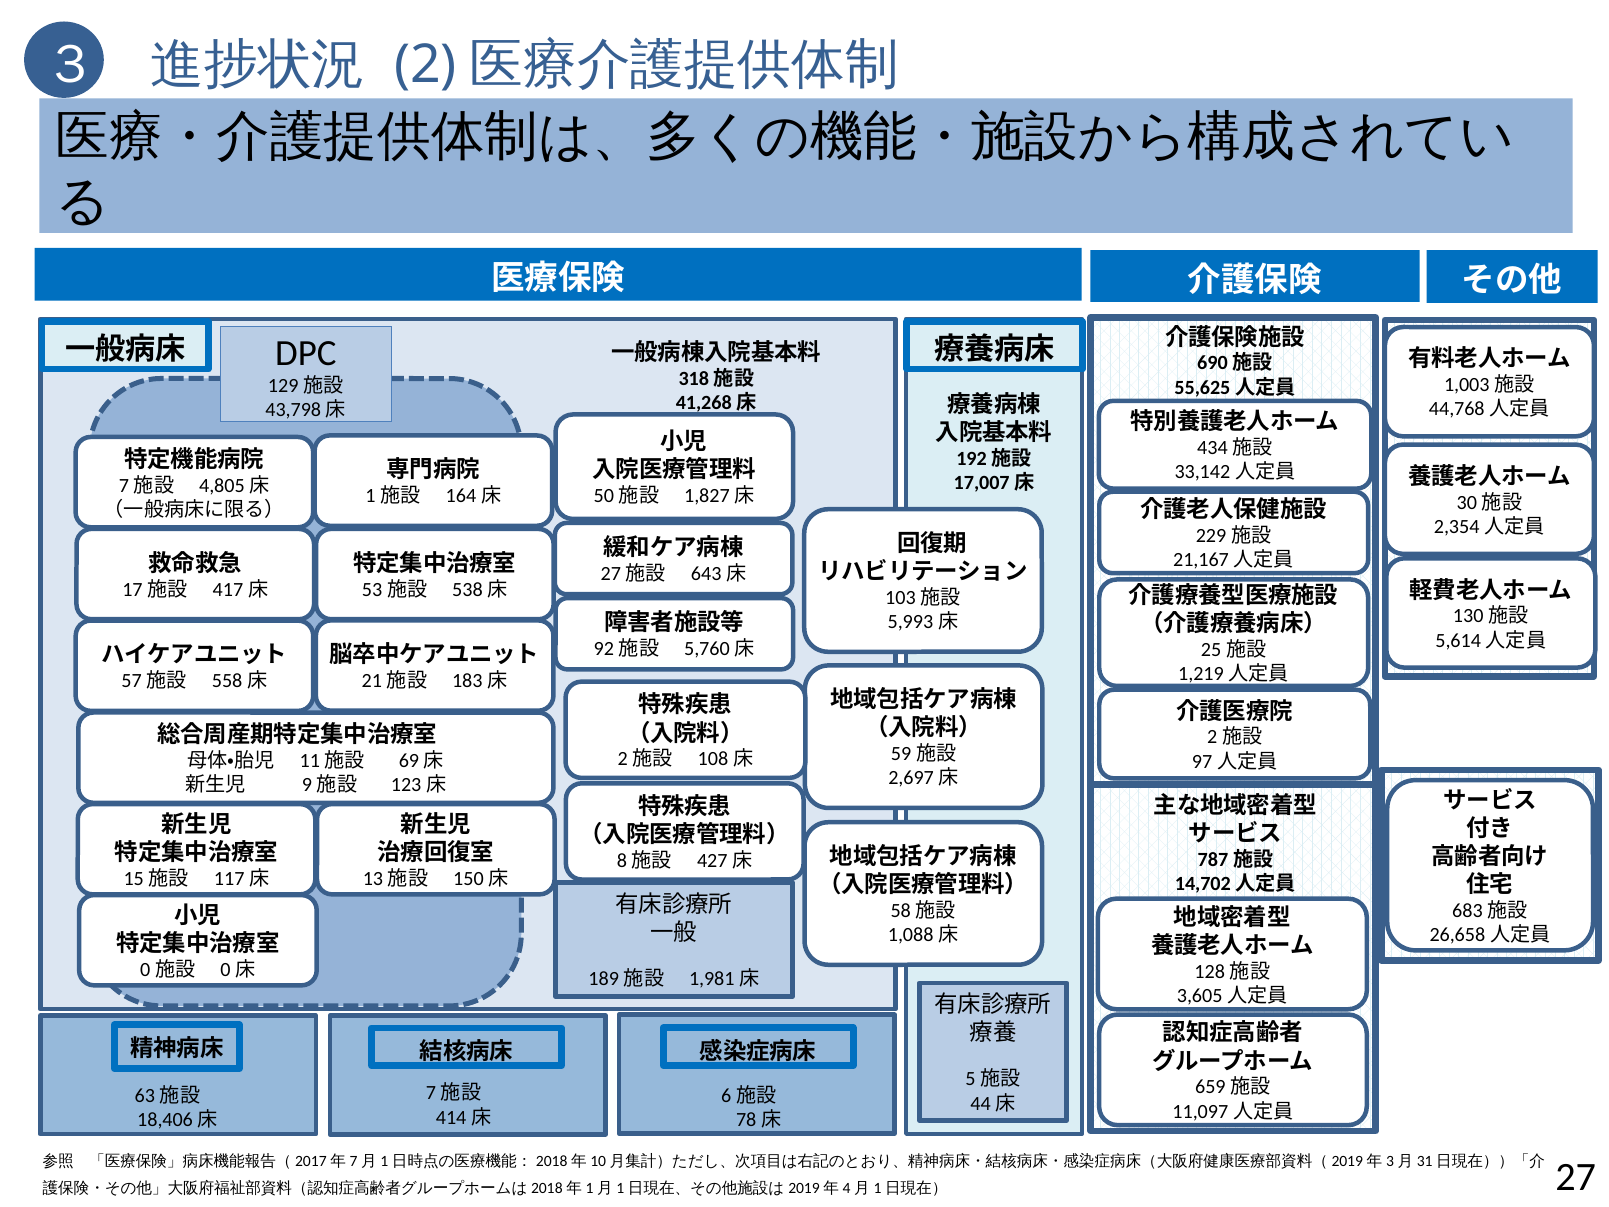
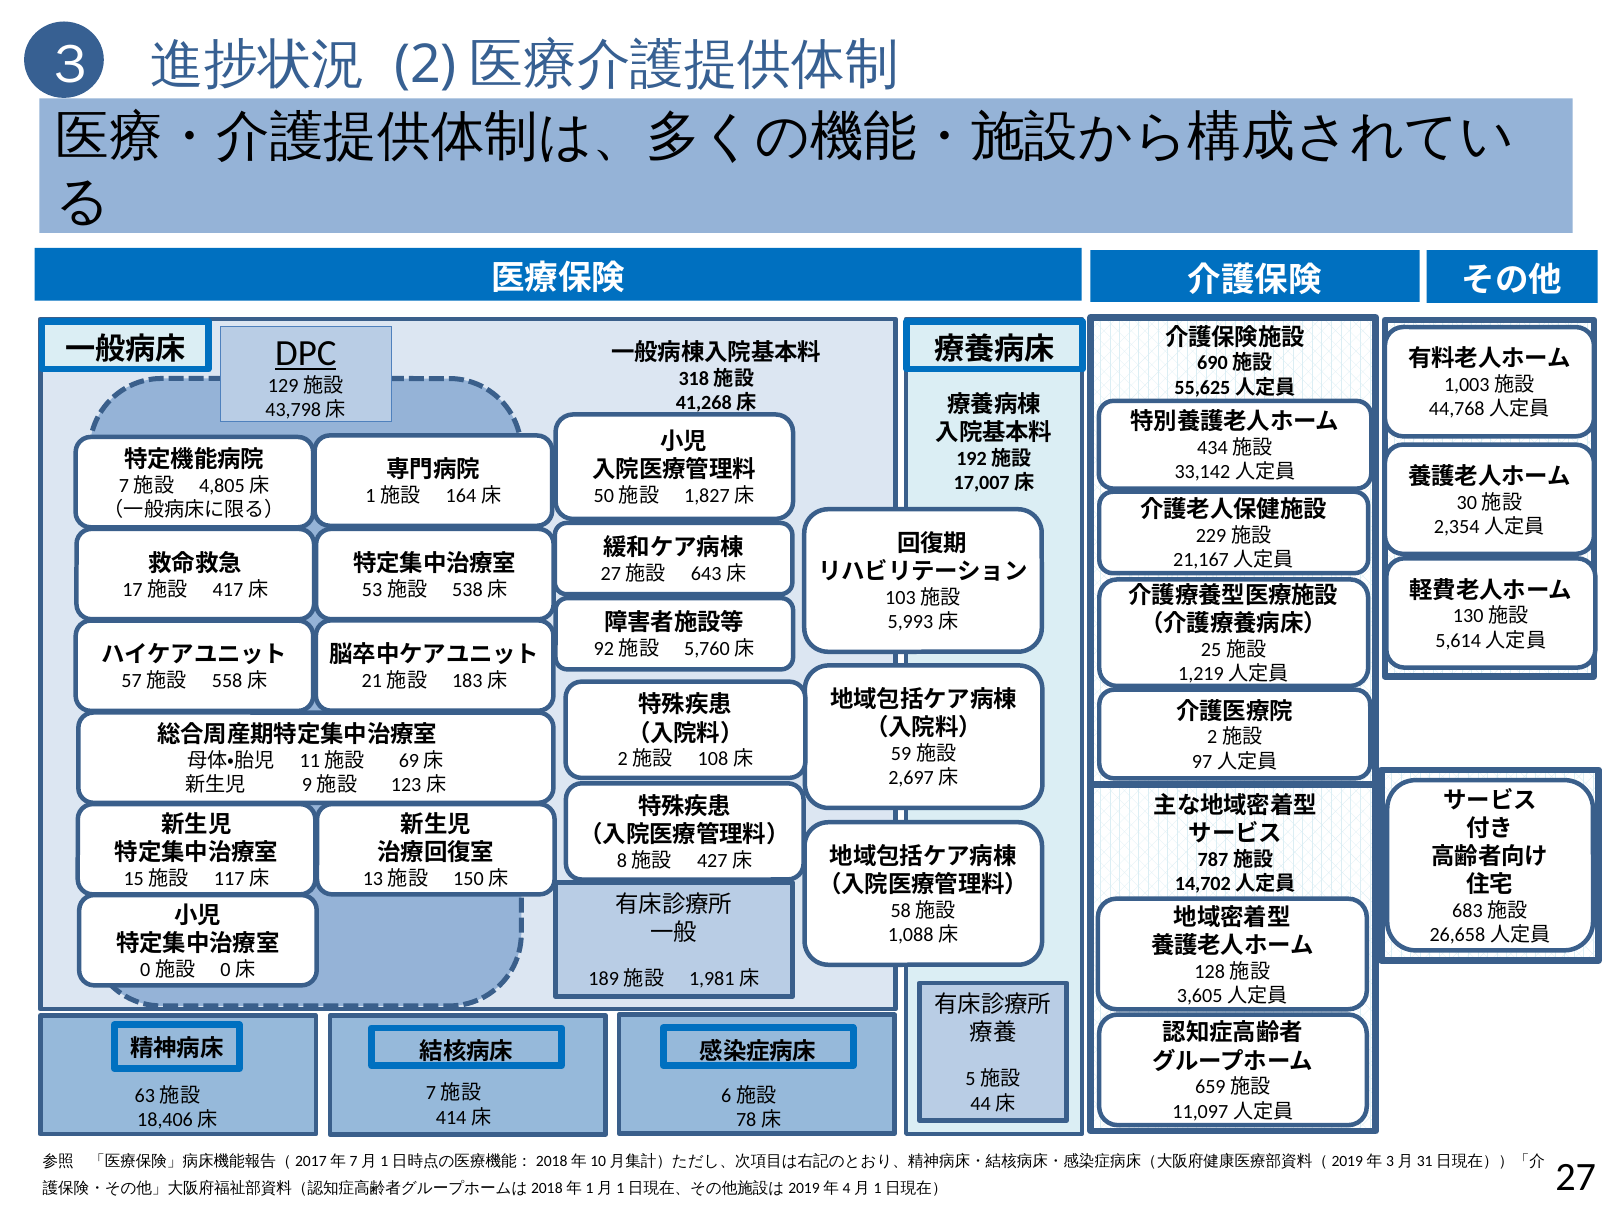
DPC underline: none -> present (306, 353)
